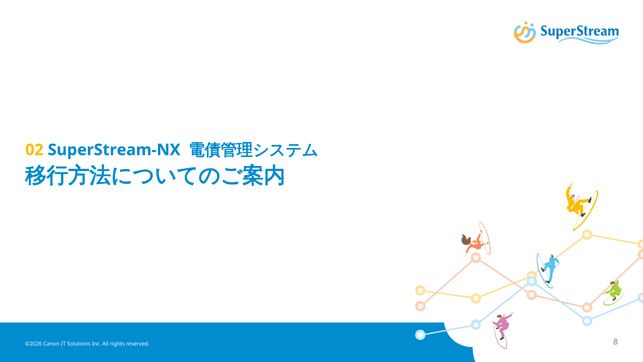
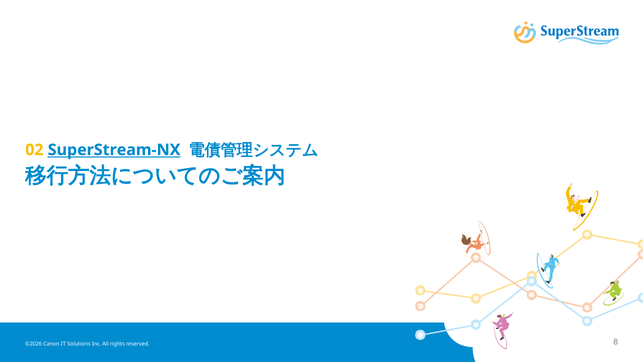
SuperStream-NX underline: none -> present (114, 150)
